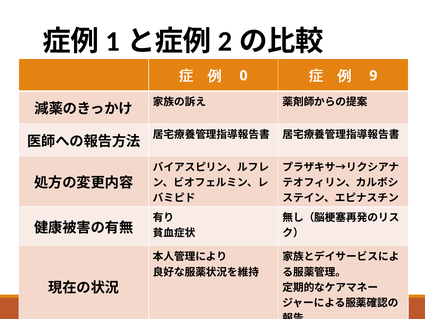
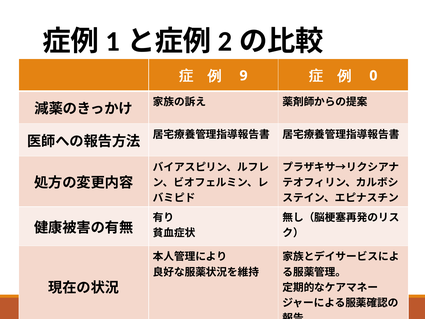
0: 0 -> 9 (244, 76)
9: 9 -> 0 (373, 76)
